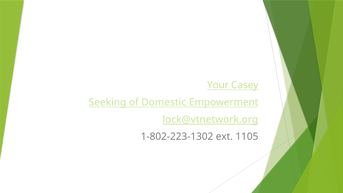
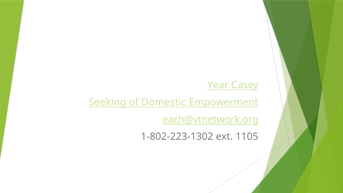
Your: Your -> Year (218, 85)
lock@vtnetwork.org: lock@vtnetwork.org -> each@vtnetwork.org (210, 119)
